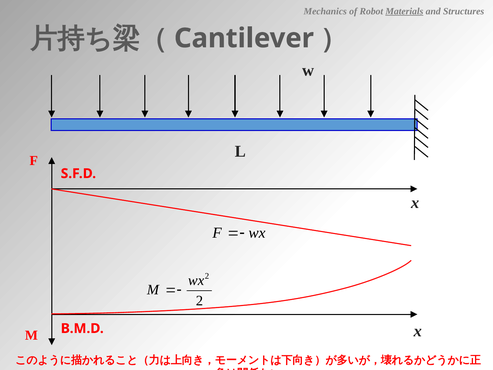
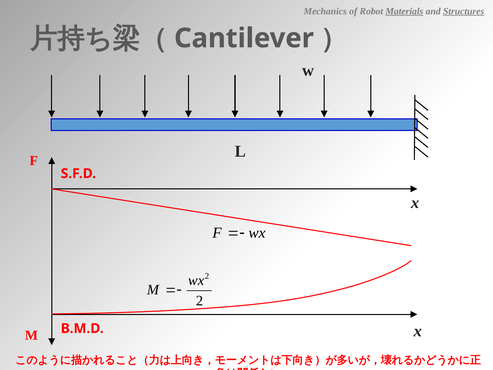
Structures underline: none -> present (464, 11)
